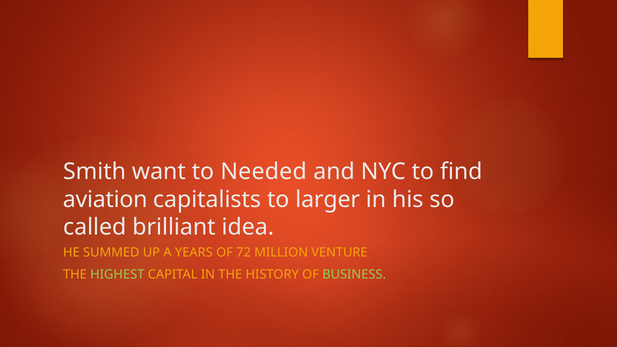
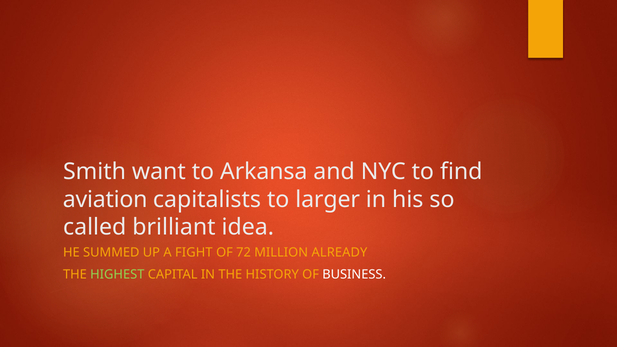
Needed: Needed -> Arkansa (264, 172)
YEARS: YEARS -> FIGHT (194, 253)
VENTURE: VENTURE -> ALREADY (339, 253)
BUSINESS colour: light green -> white (354, 275)
